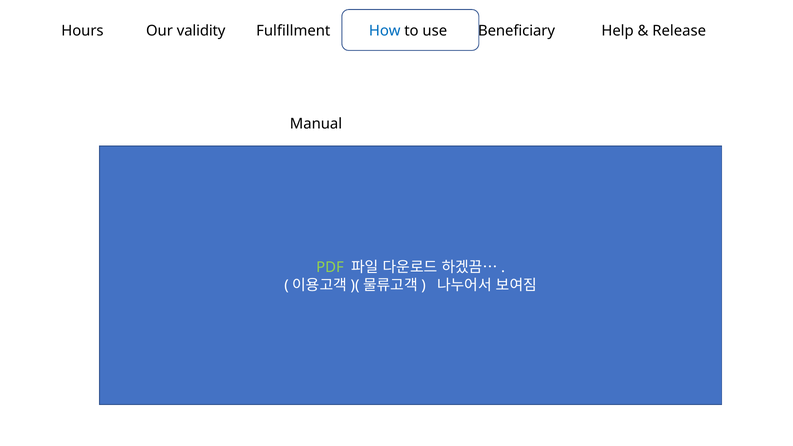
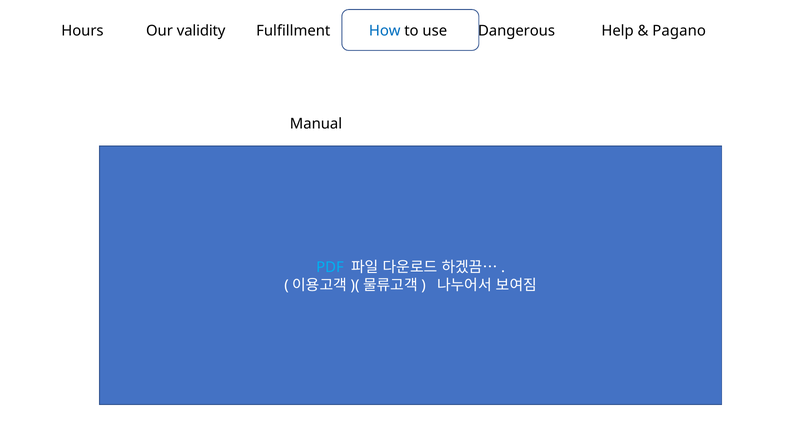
Beneficiary: Beneficiary -> Dangerous (517, 31)
Release: Release -> Pagano (679, 31)
PDF colour: light green -> light blue (330, 267)
